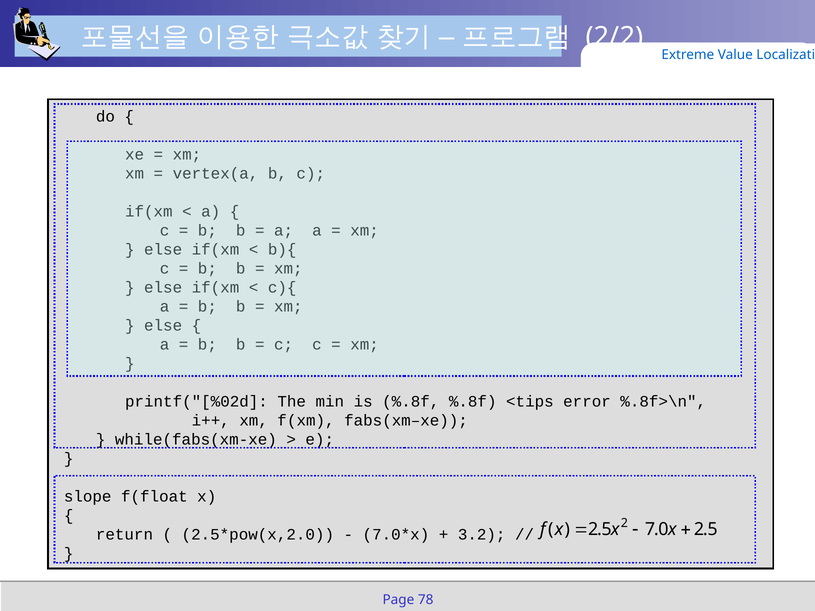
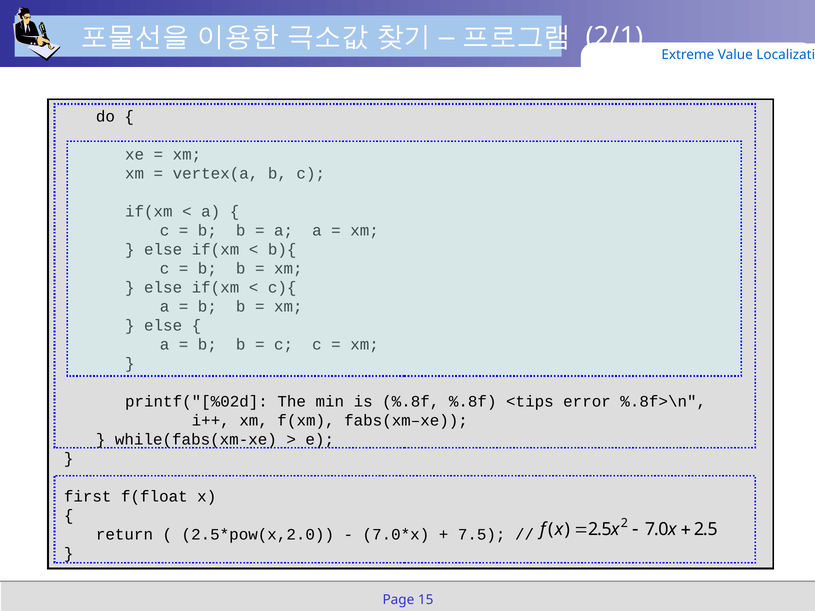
2/2: 2/2 -> 2/1 (615, 37)
slope: slope -> first (88, 497)
3.2: 3.2 -> 7.5 (482, 535)
78: 78 -> 15 (426, 600)
